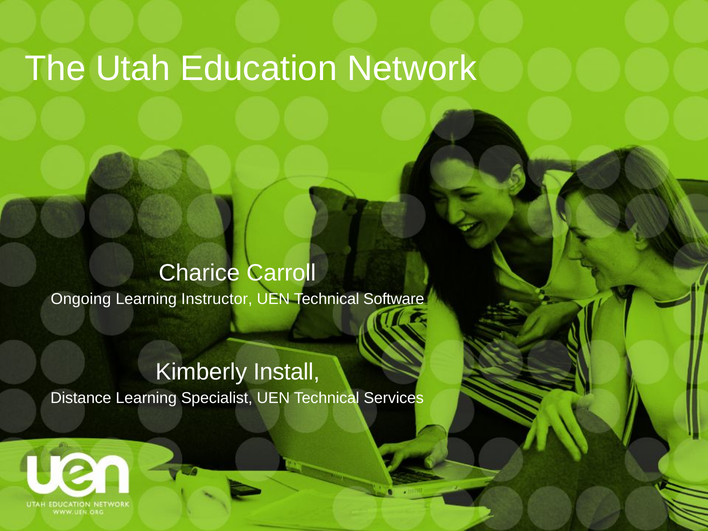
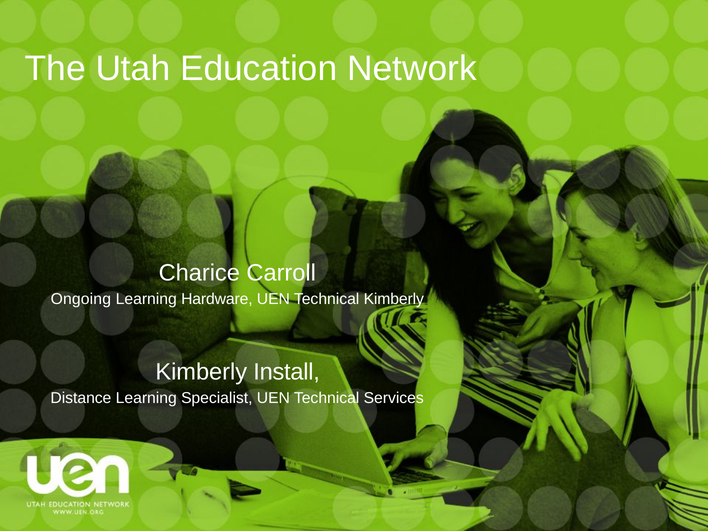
Instructor: Instructor -> Hardware (217, 299)
Technical Software: Software -> Kimberly (394, 299)
